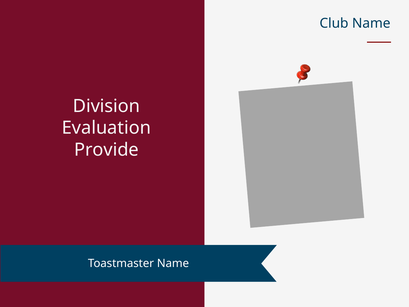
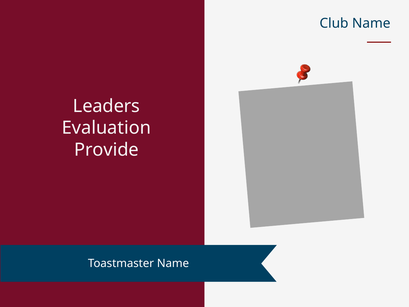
Division: Division -> Leaders (106, 106)
